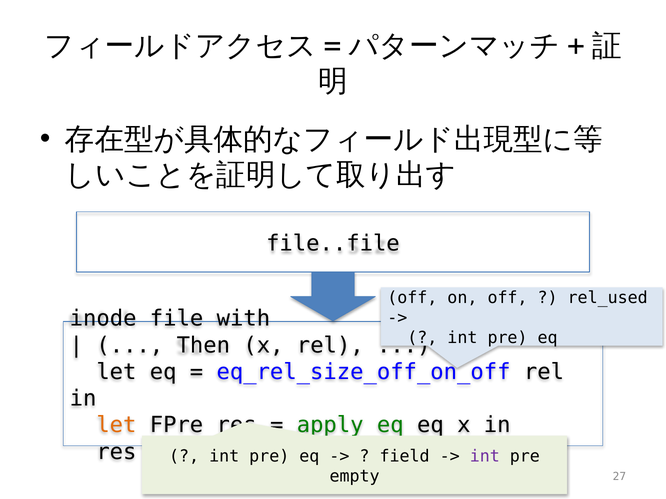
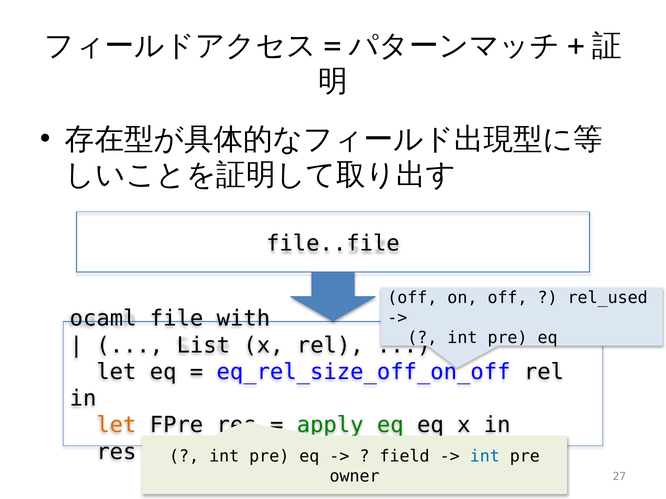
inode: inode -> ocaml (103, 319)
Then: Then -> List (203, 346)
int colour: purple -> blue (485, 457)
empty: empty -> owner (355, 476)
